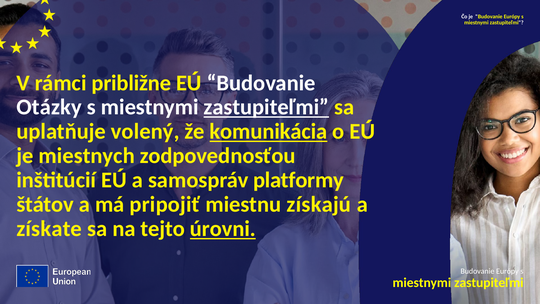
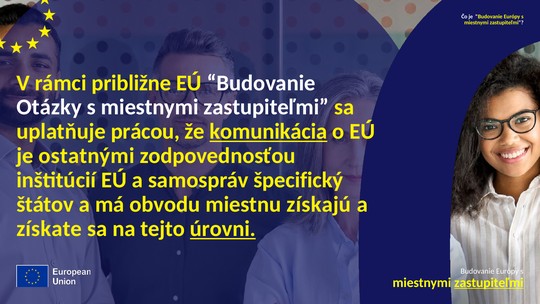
zastupiteľmi underline: present -> none (266, 107)
volený: volený -> prácou (145, 131)
miestnych: miestnych -> ostatnými (87, 156)
platformy: platformy -> špecifický (298, 180)
pripojiť: pripojiť -> obvodu (165, 204)
zastupiteľmi underline: none -> present (489, 282)
